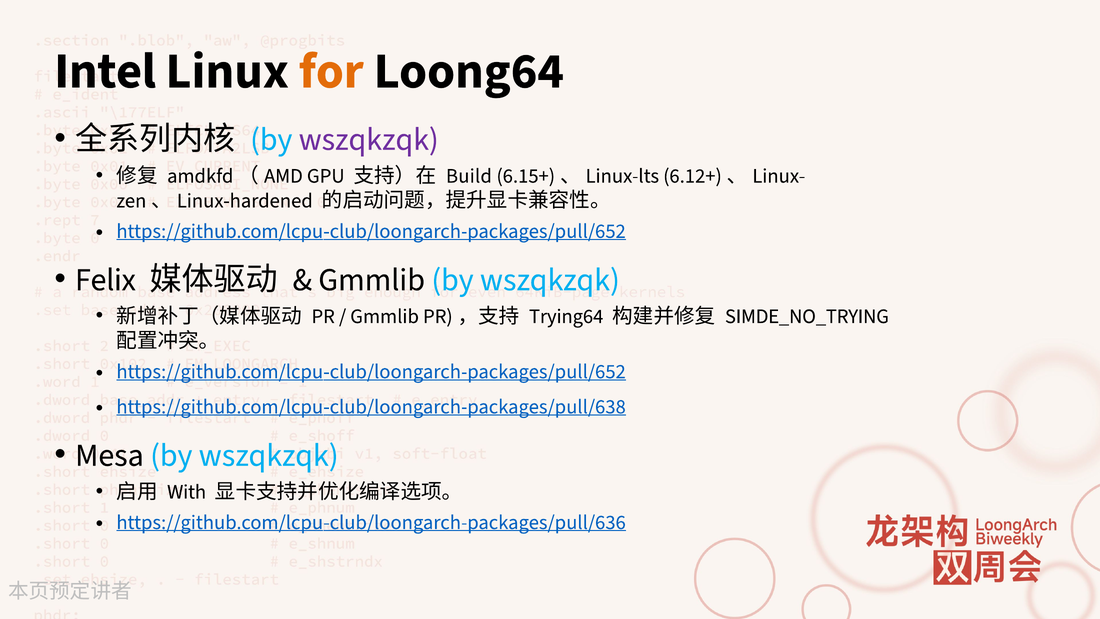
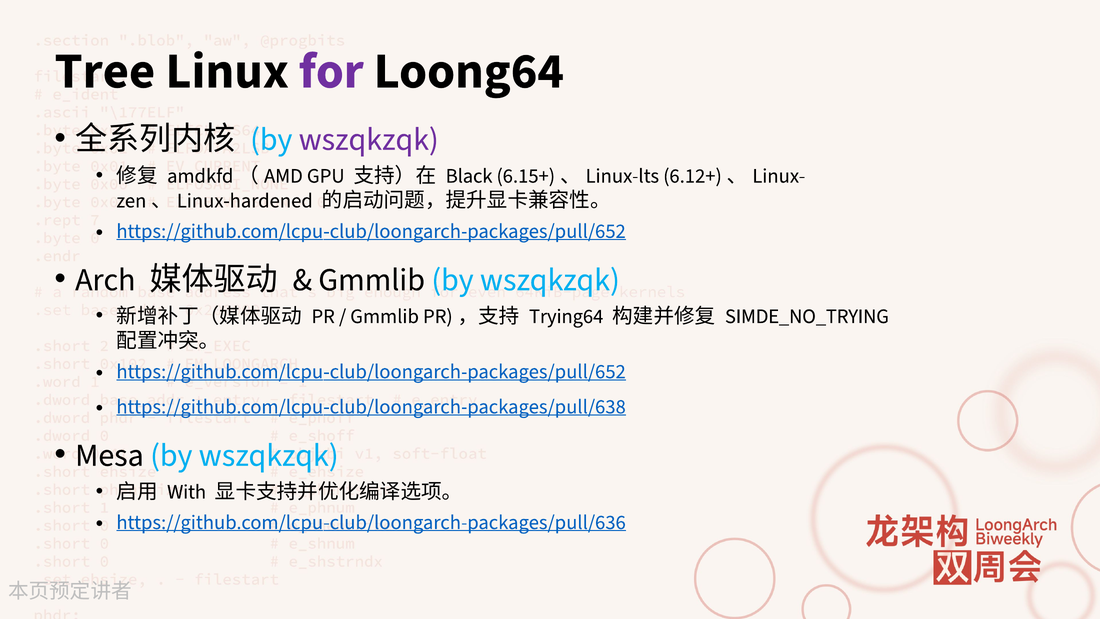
Intel: Intel -> Tree (105, 71)
for colour: orange -> purple (331, 71)
Build: Build -> Black (469, 176)
Felix: Felix -> Arch (105, 280)
